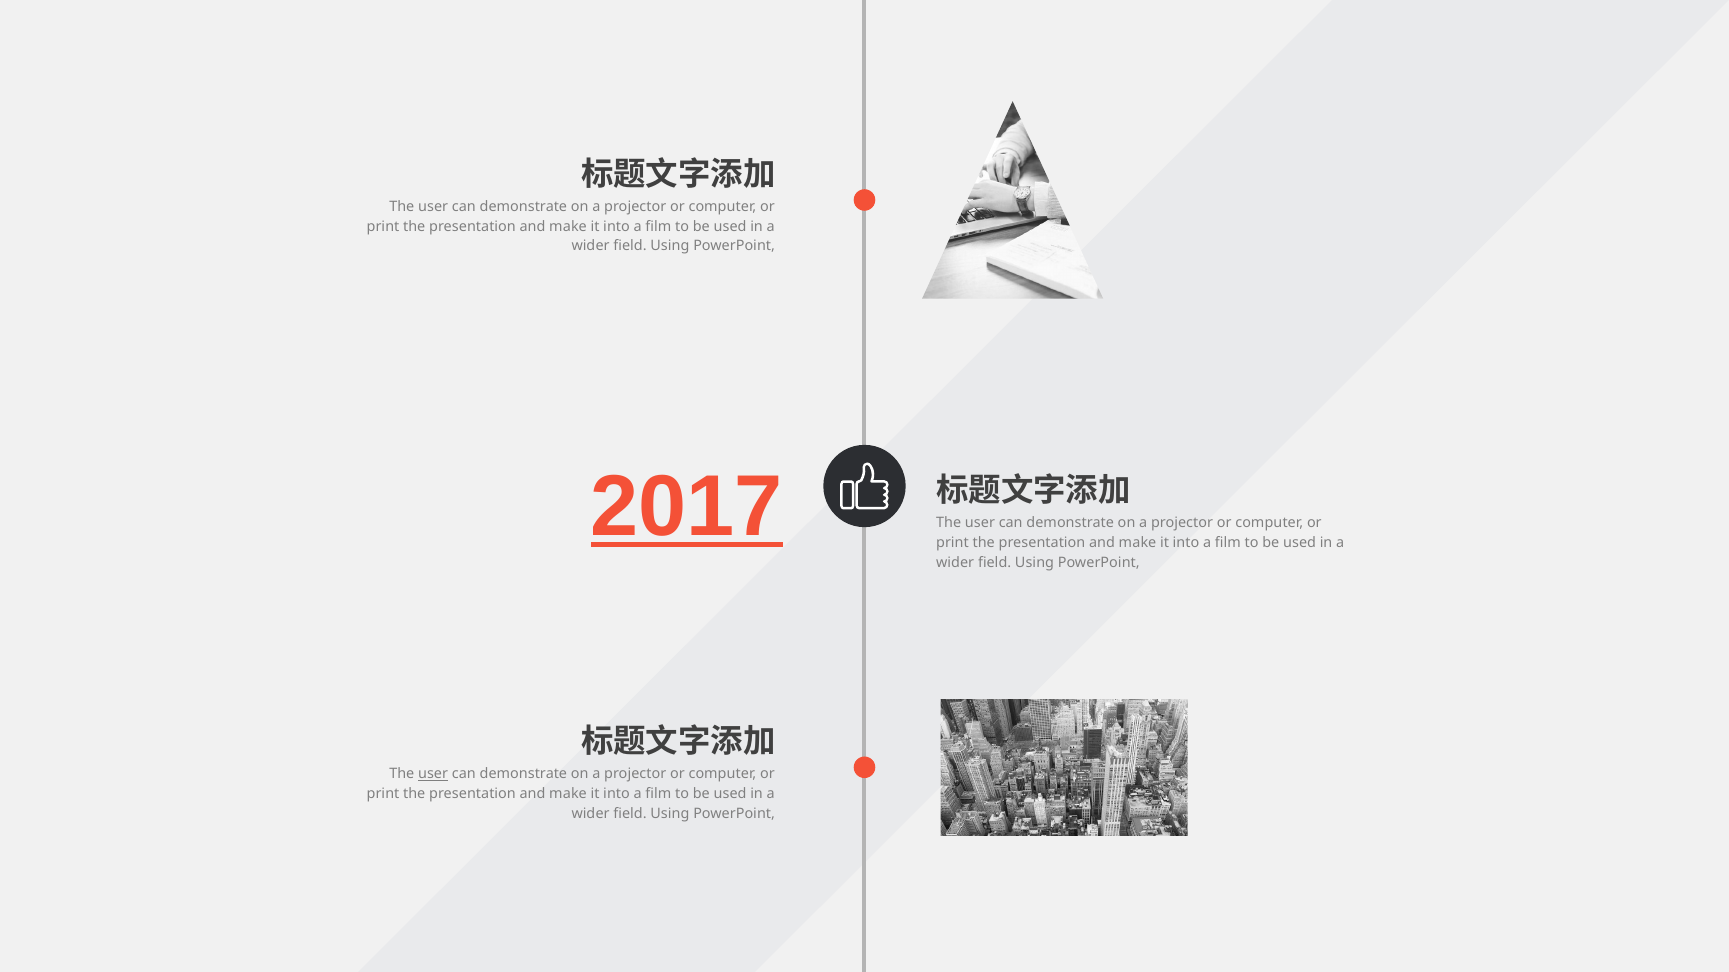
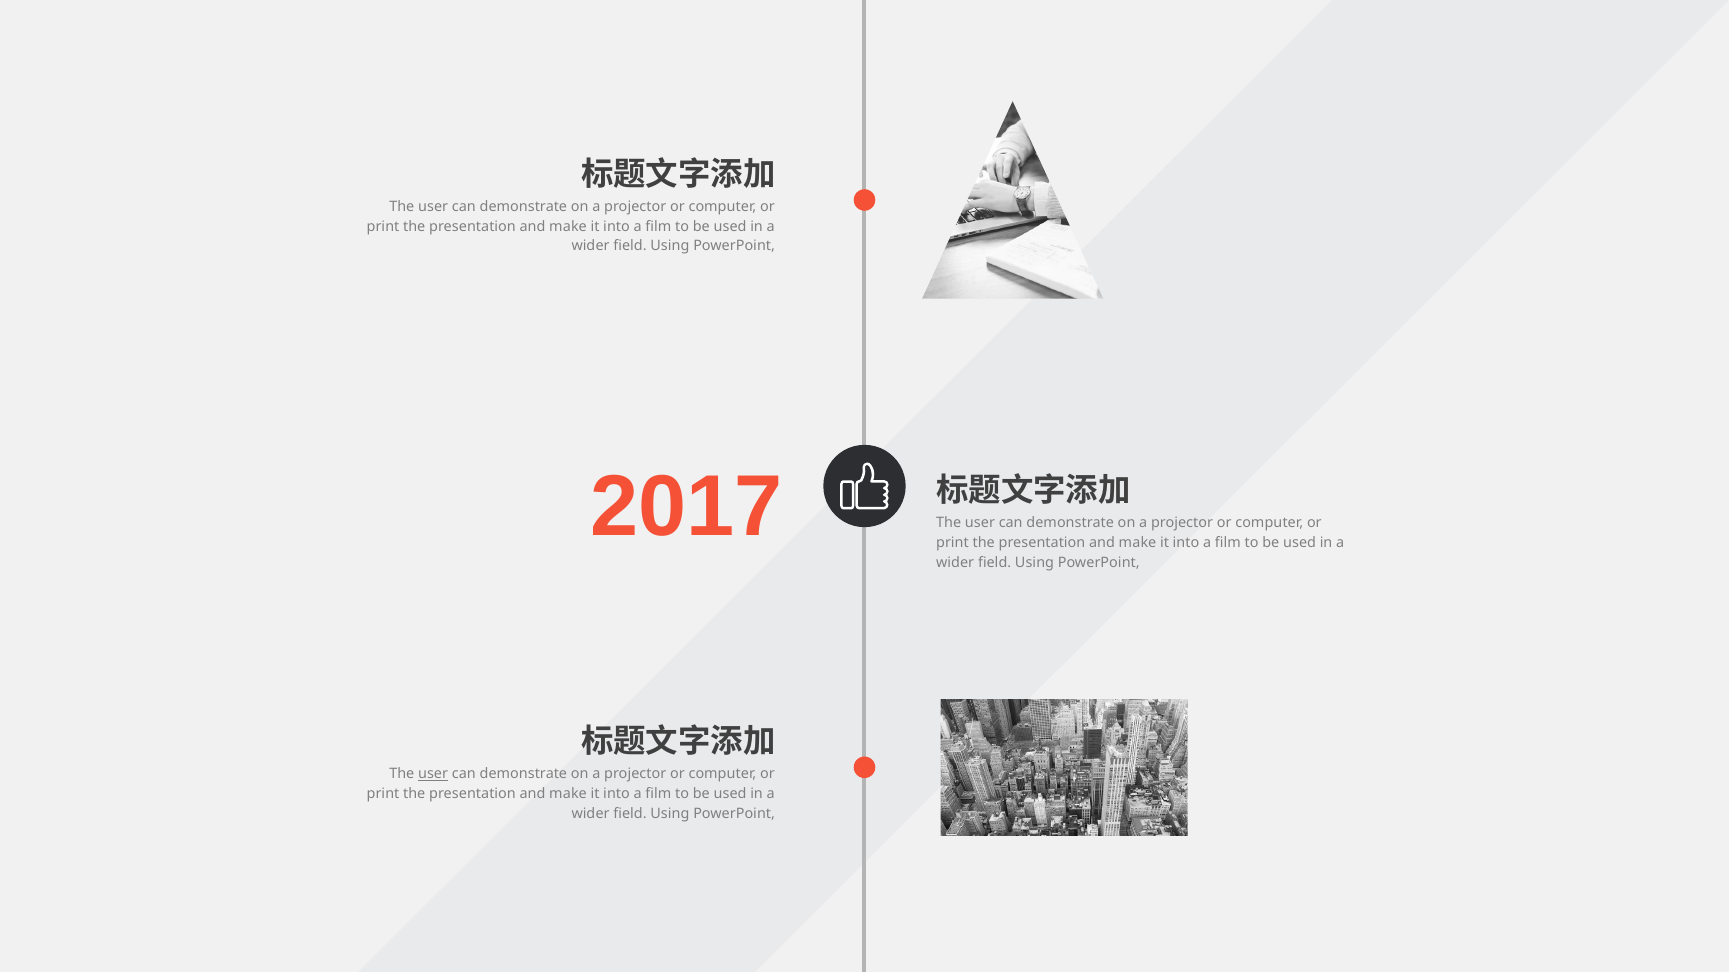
2017 underline: present -> none (687, 508)
